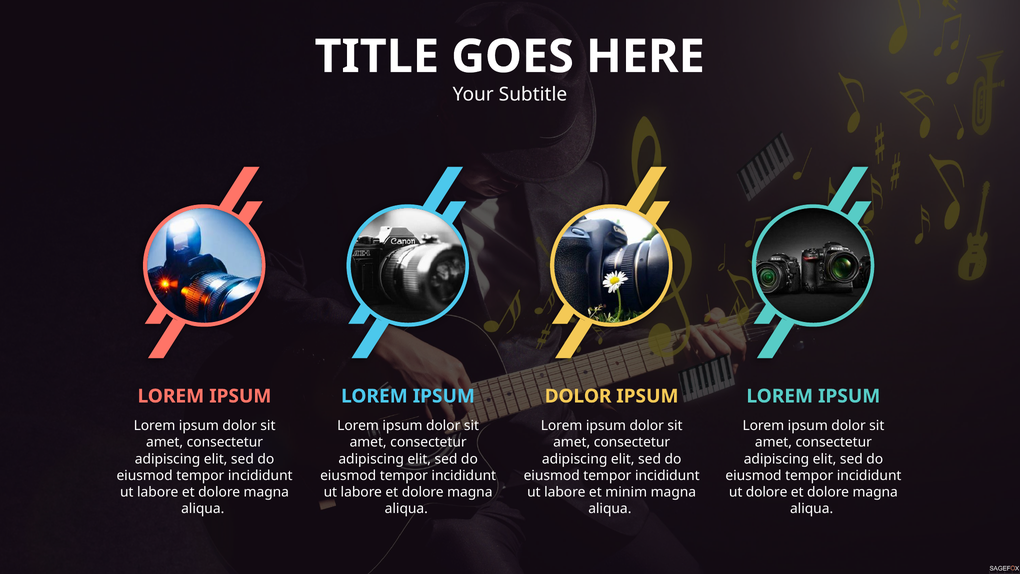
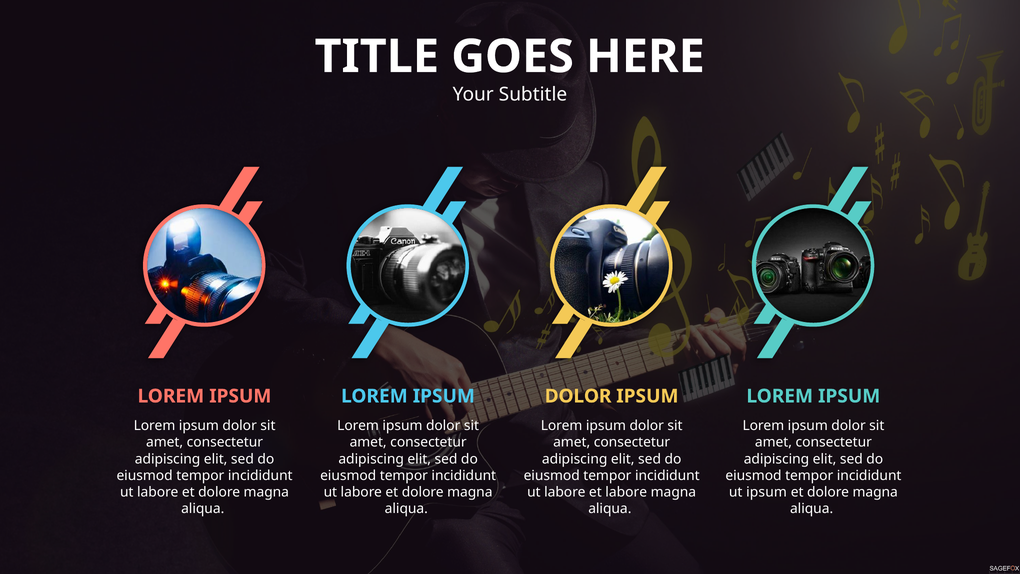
et minim: minim -> labore (626, 492)
ut dolore: dolore -> ipsum (767, 492)
